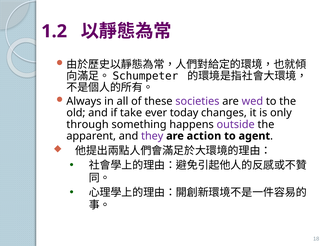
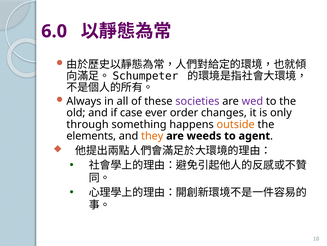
1.2: 1.2 -> 6.0 (54, 31)
take: take -> case (131, 113)
today: today -> order (184, 113)
outside colour: purple -> orange (236, 124)
apparent: apparent -> elements (91, 136)
they colour: purple -> orange (152, 136)
action: action -> weeds (204, 136)
